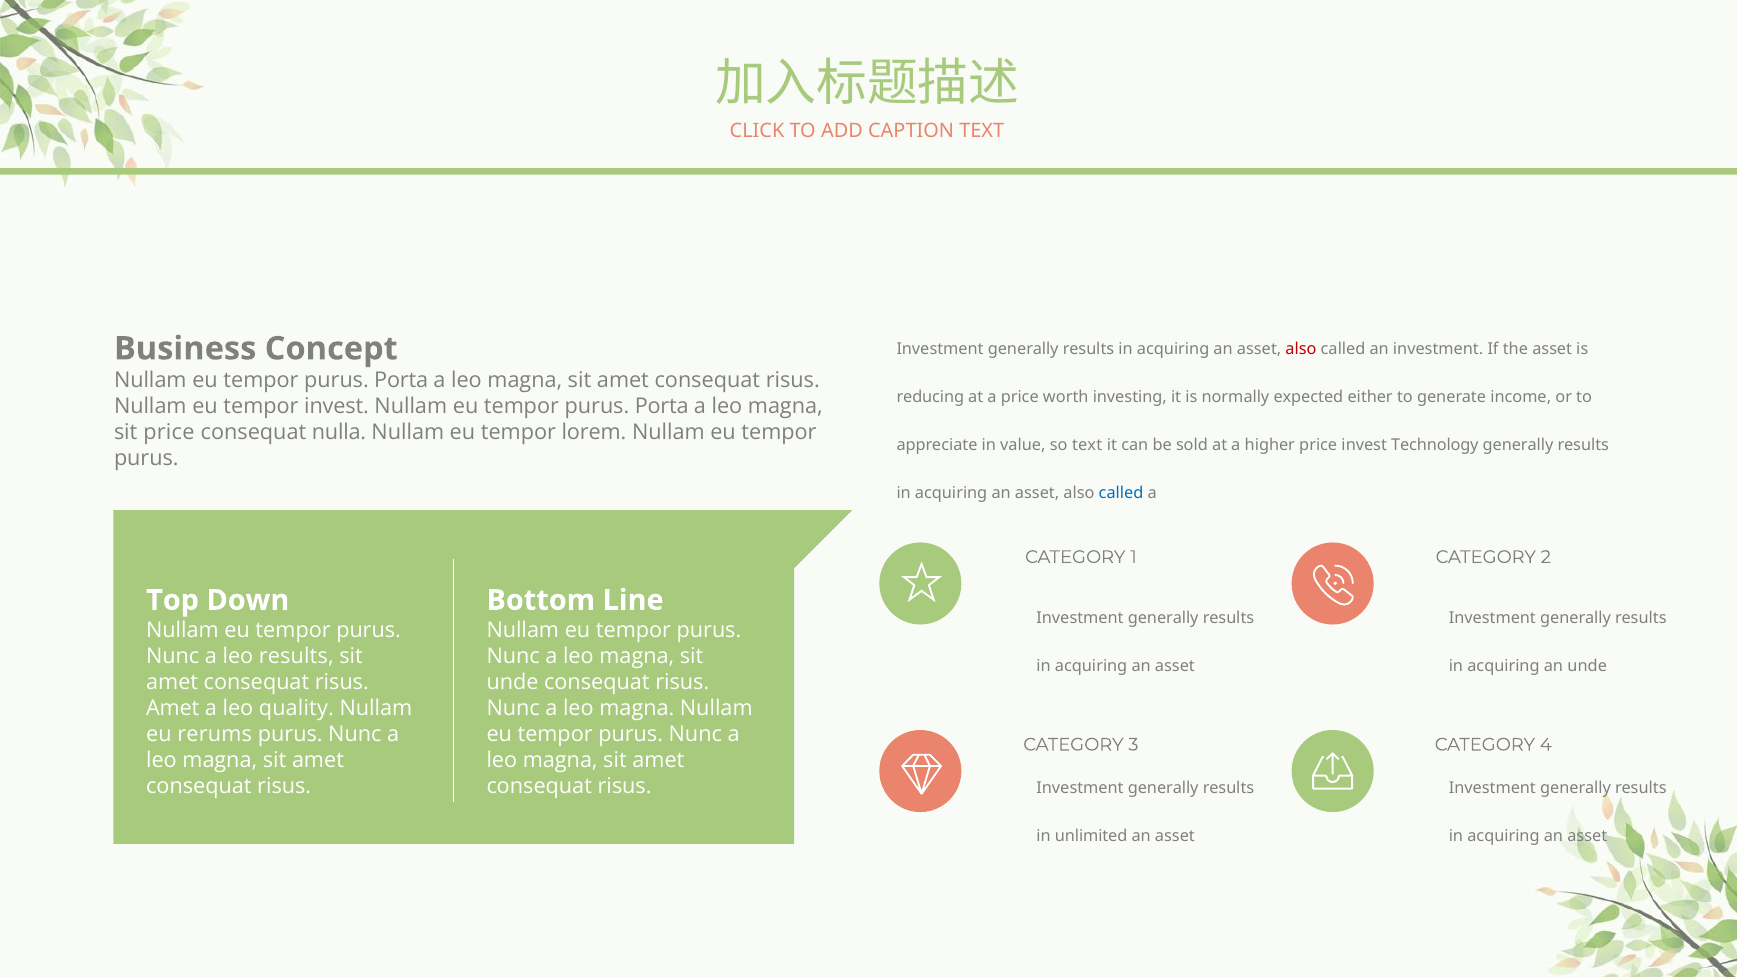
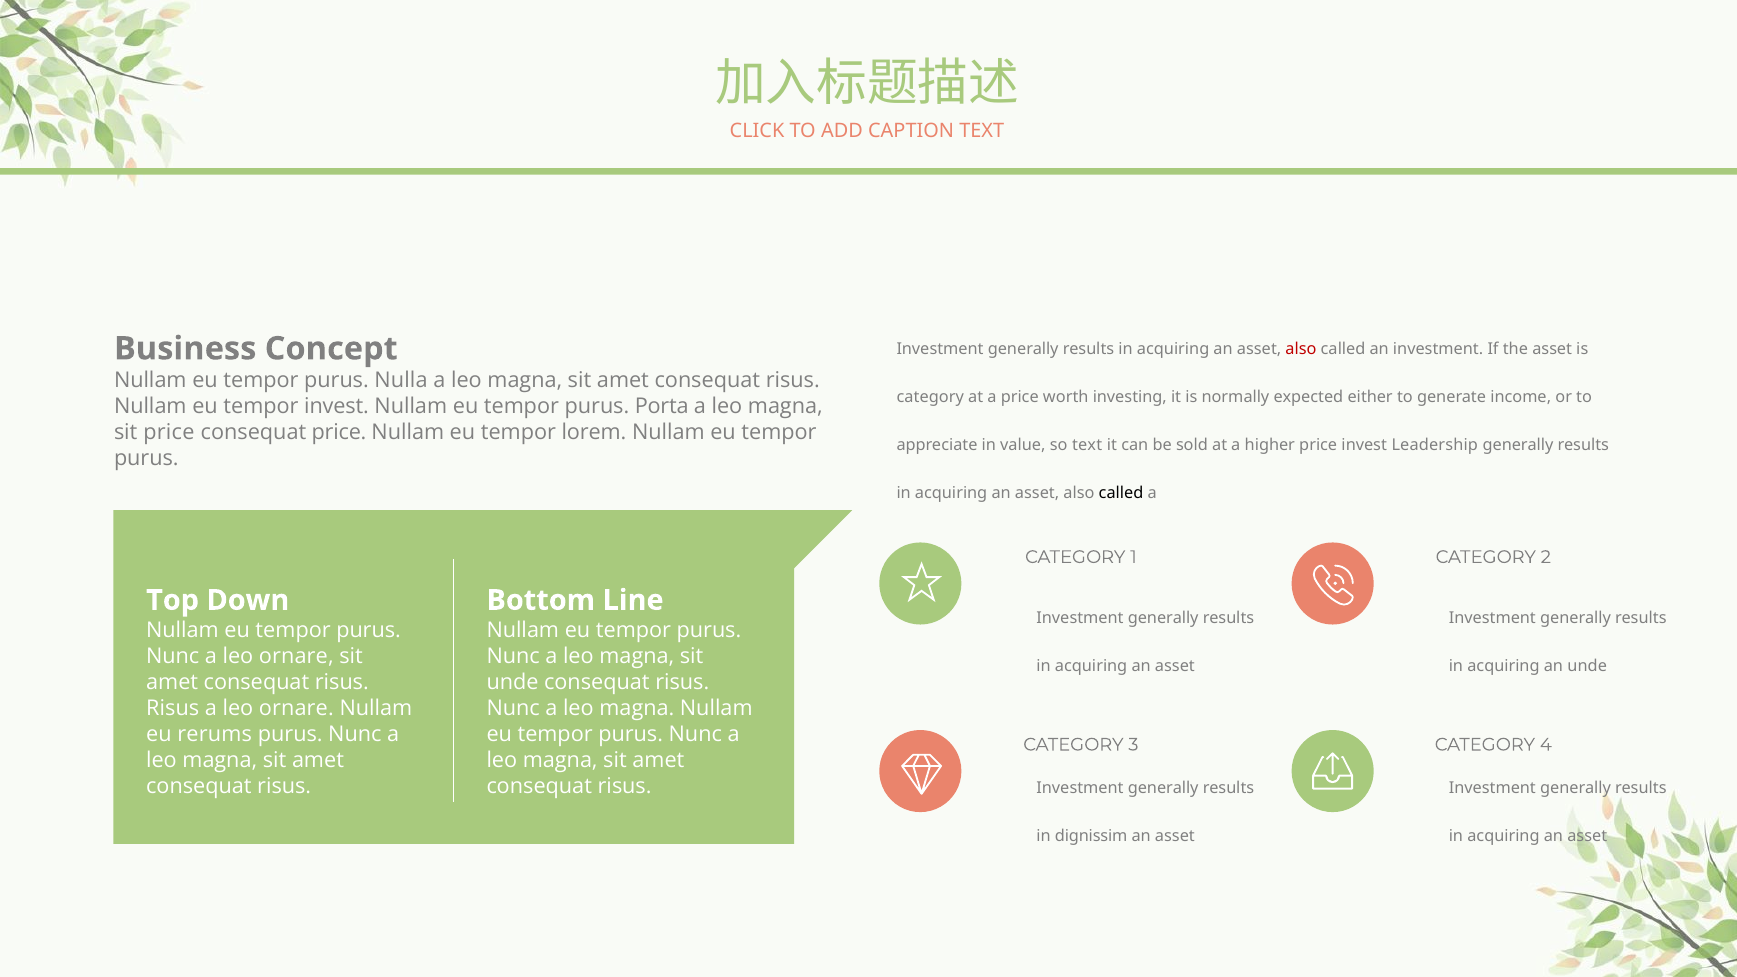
Porta: Porta -> Nulla (401, 381)
reducing: reducing -> category (930, 397)
consequat nulla: nulla -> price (339, 433)
Technology: Technology -> Leadership (1435, 445)
called colour: blue -> black (1121, 493)
Nunc a leo results: results -> ornare (296, 656)
Amet: Amet -> Risus (173, 709)
quality: quality -> ornare (296, 709)
unlimited: unlimited -> dignissim (1091, 837)
